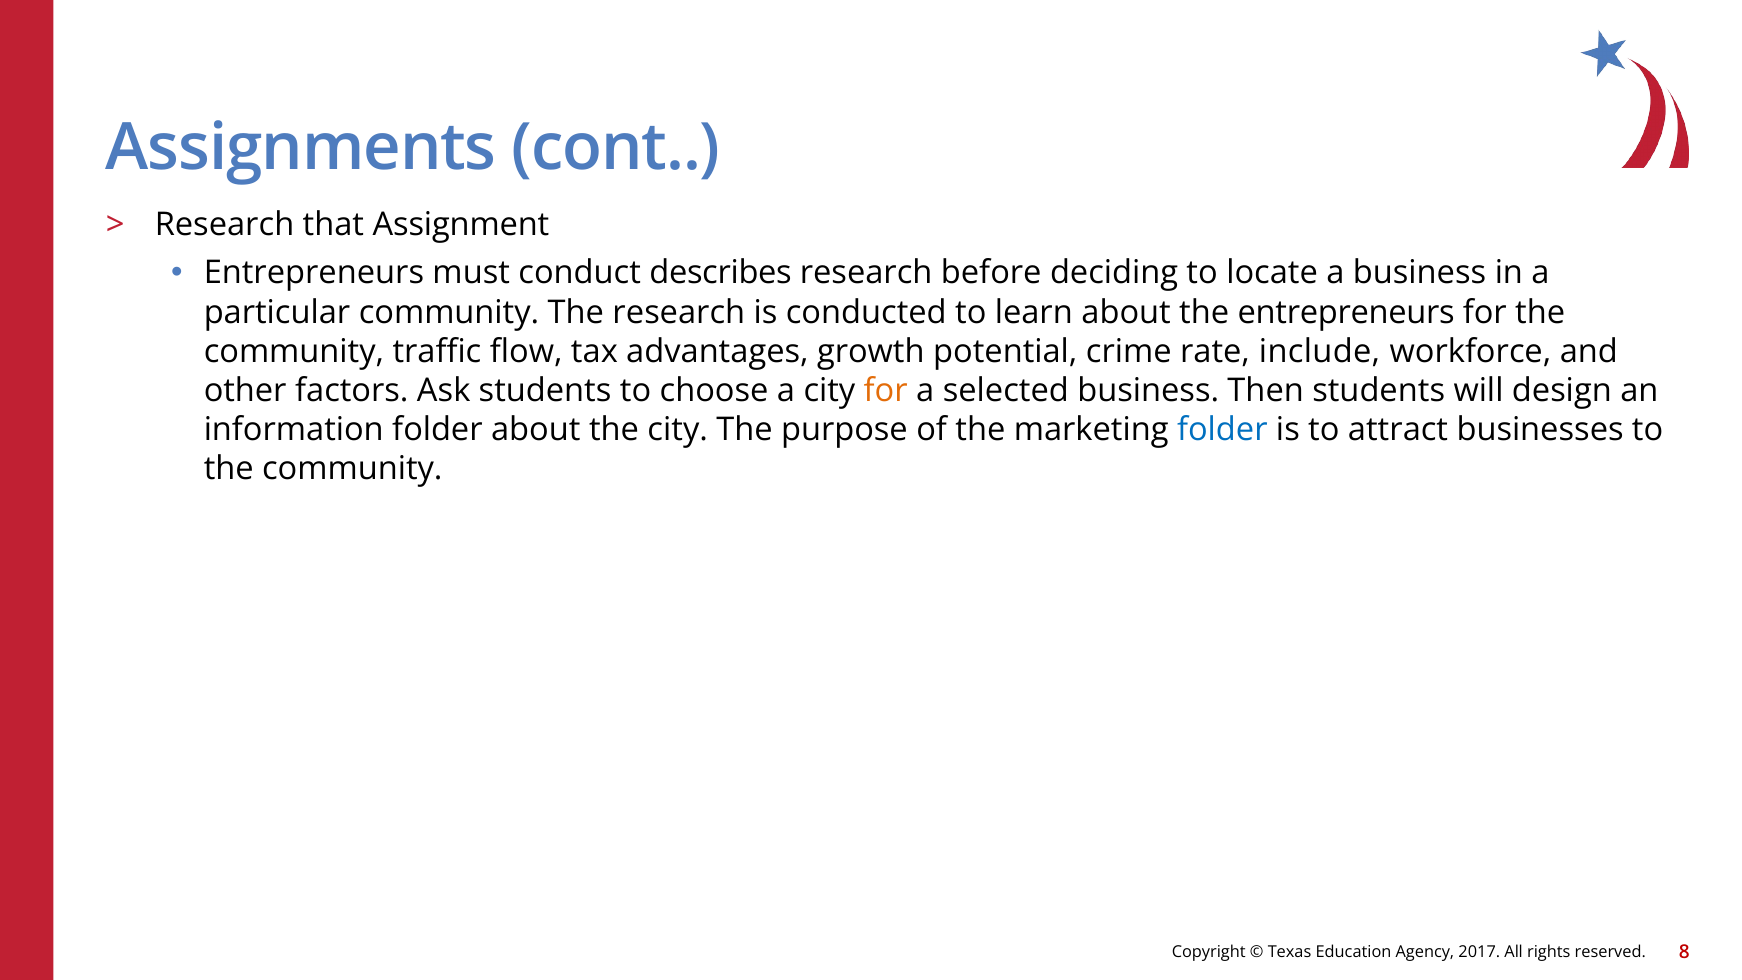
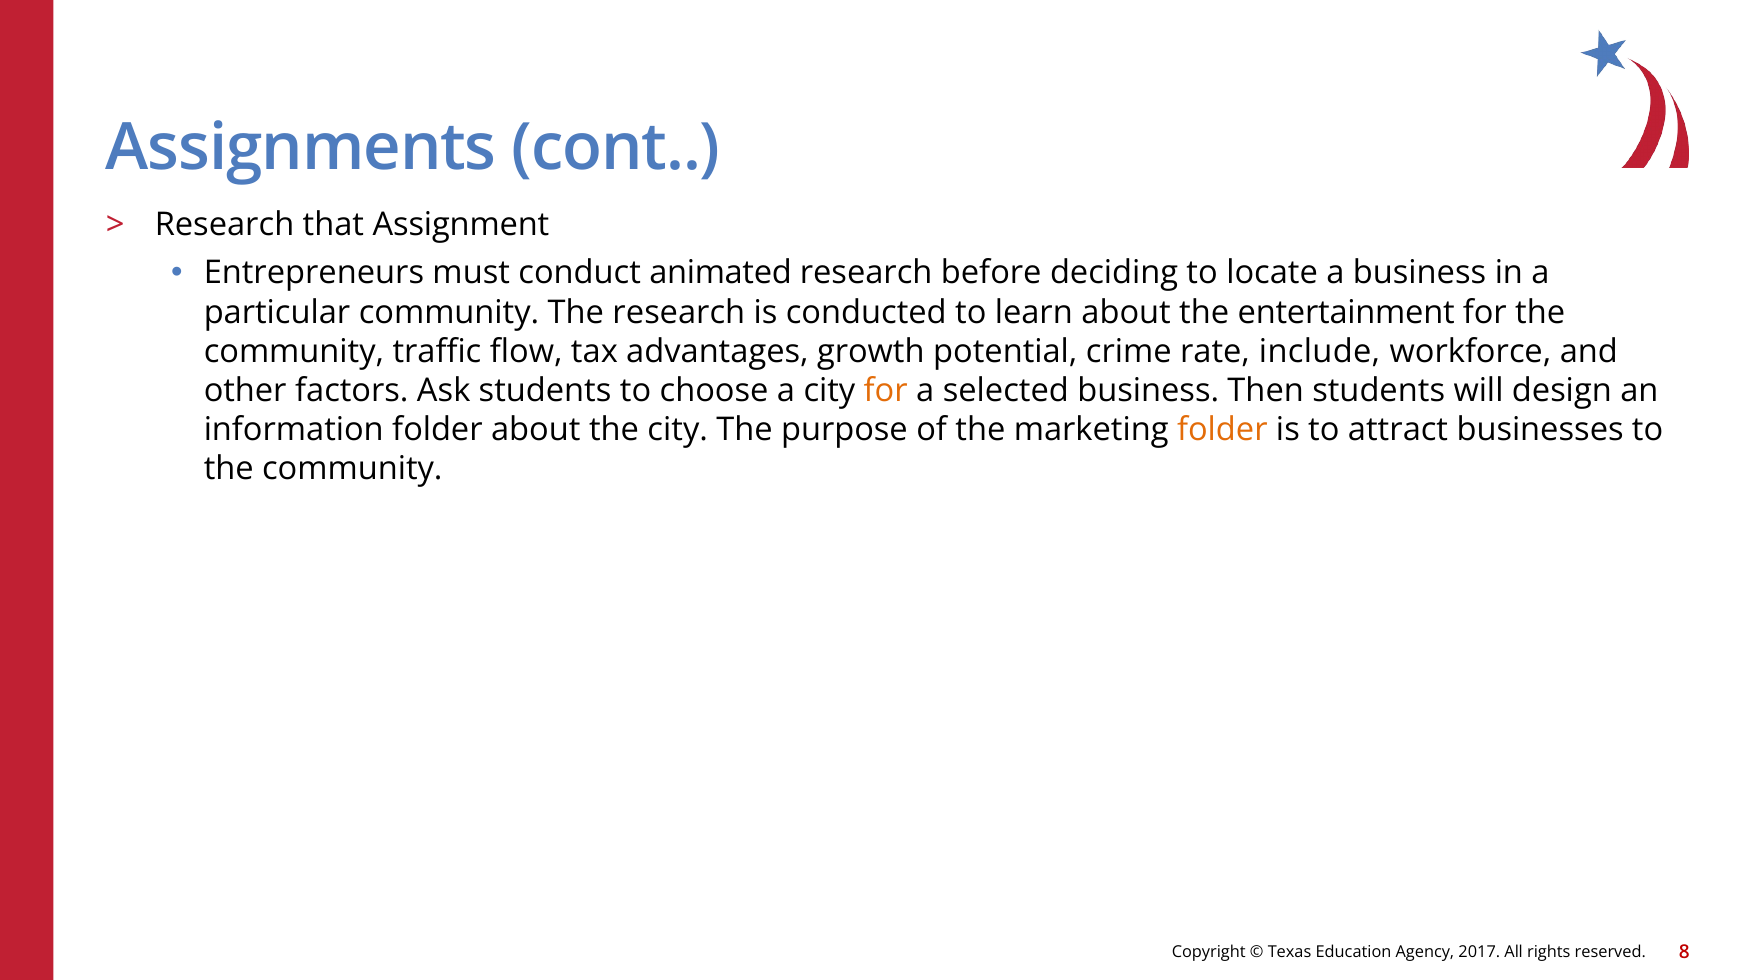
describes: describes -> animated (721, 273)
the entrepreneurs: entrepreneurs -> entertainment (1346, 312)
folder colour: blue -> orange (1222, 430)
